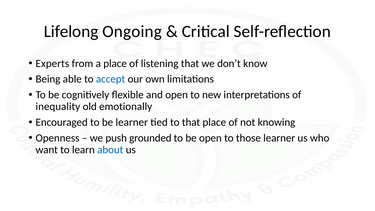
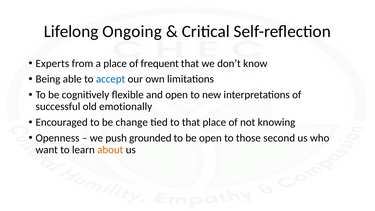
listening: listening -> frequent (160, 63)
inequality: inequality -> successful (58, 107)
be learner: learner -> change (132, 122)
those learner: learner -> second (279, 138)
about colour: blue -> orange (110, 150)
